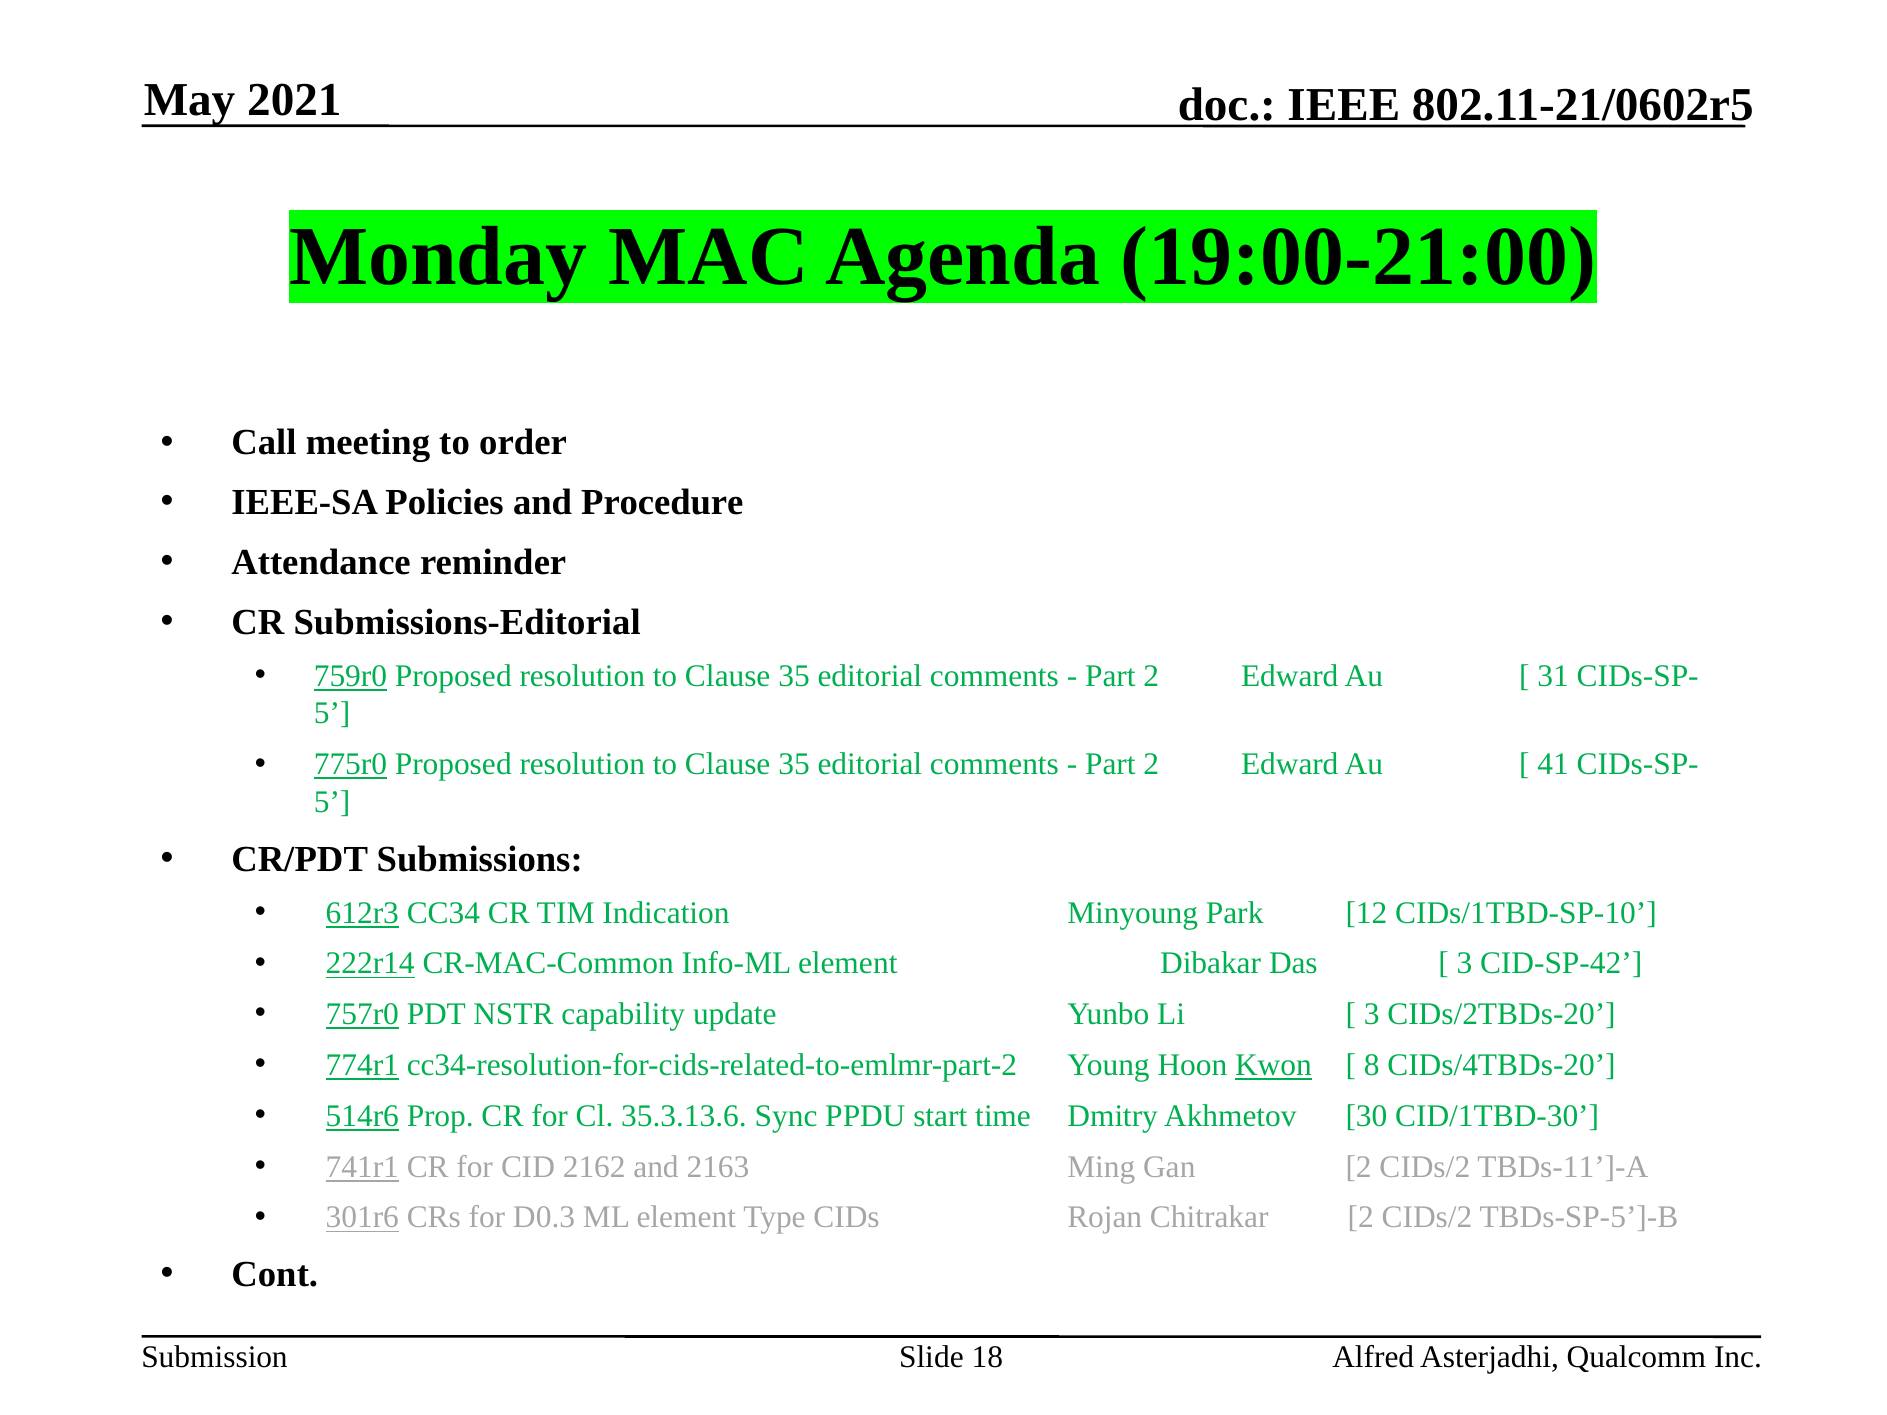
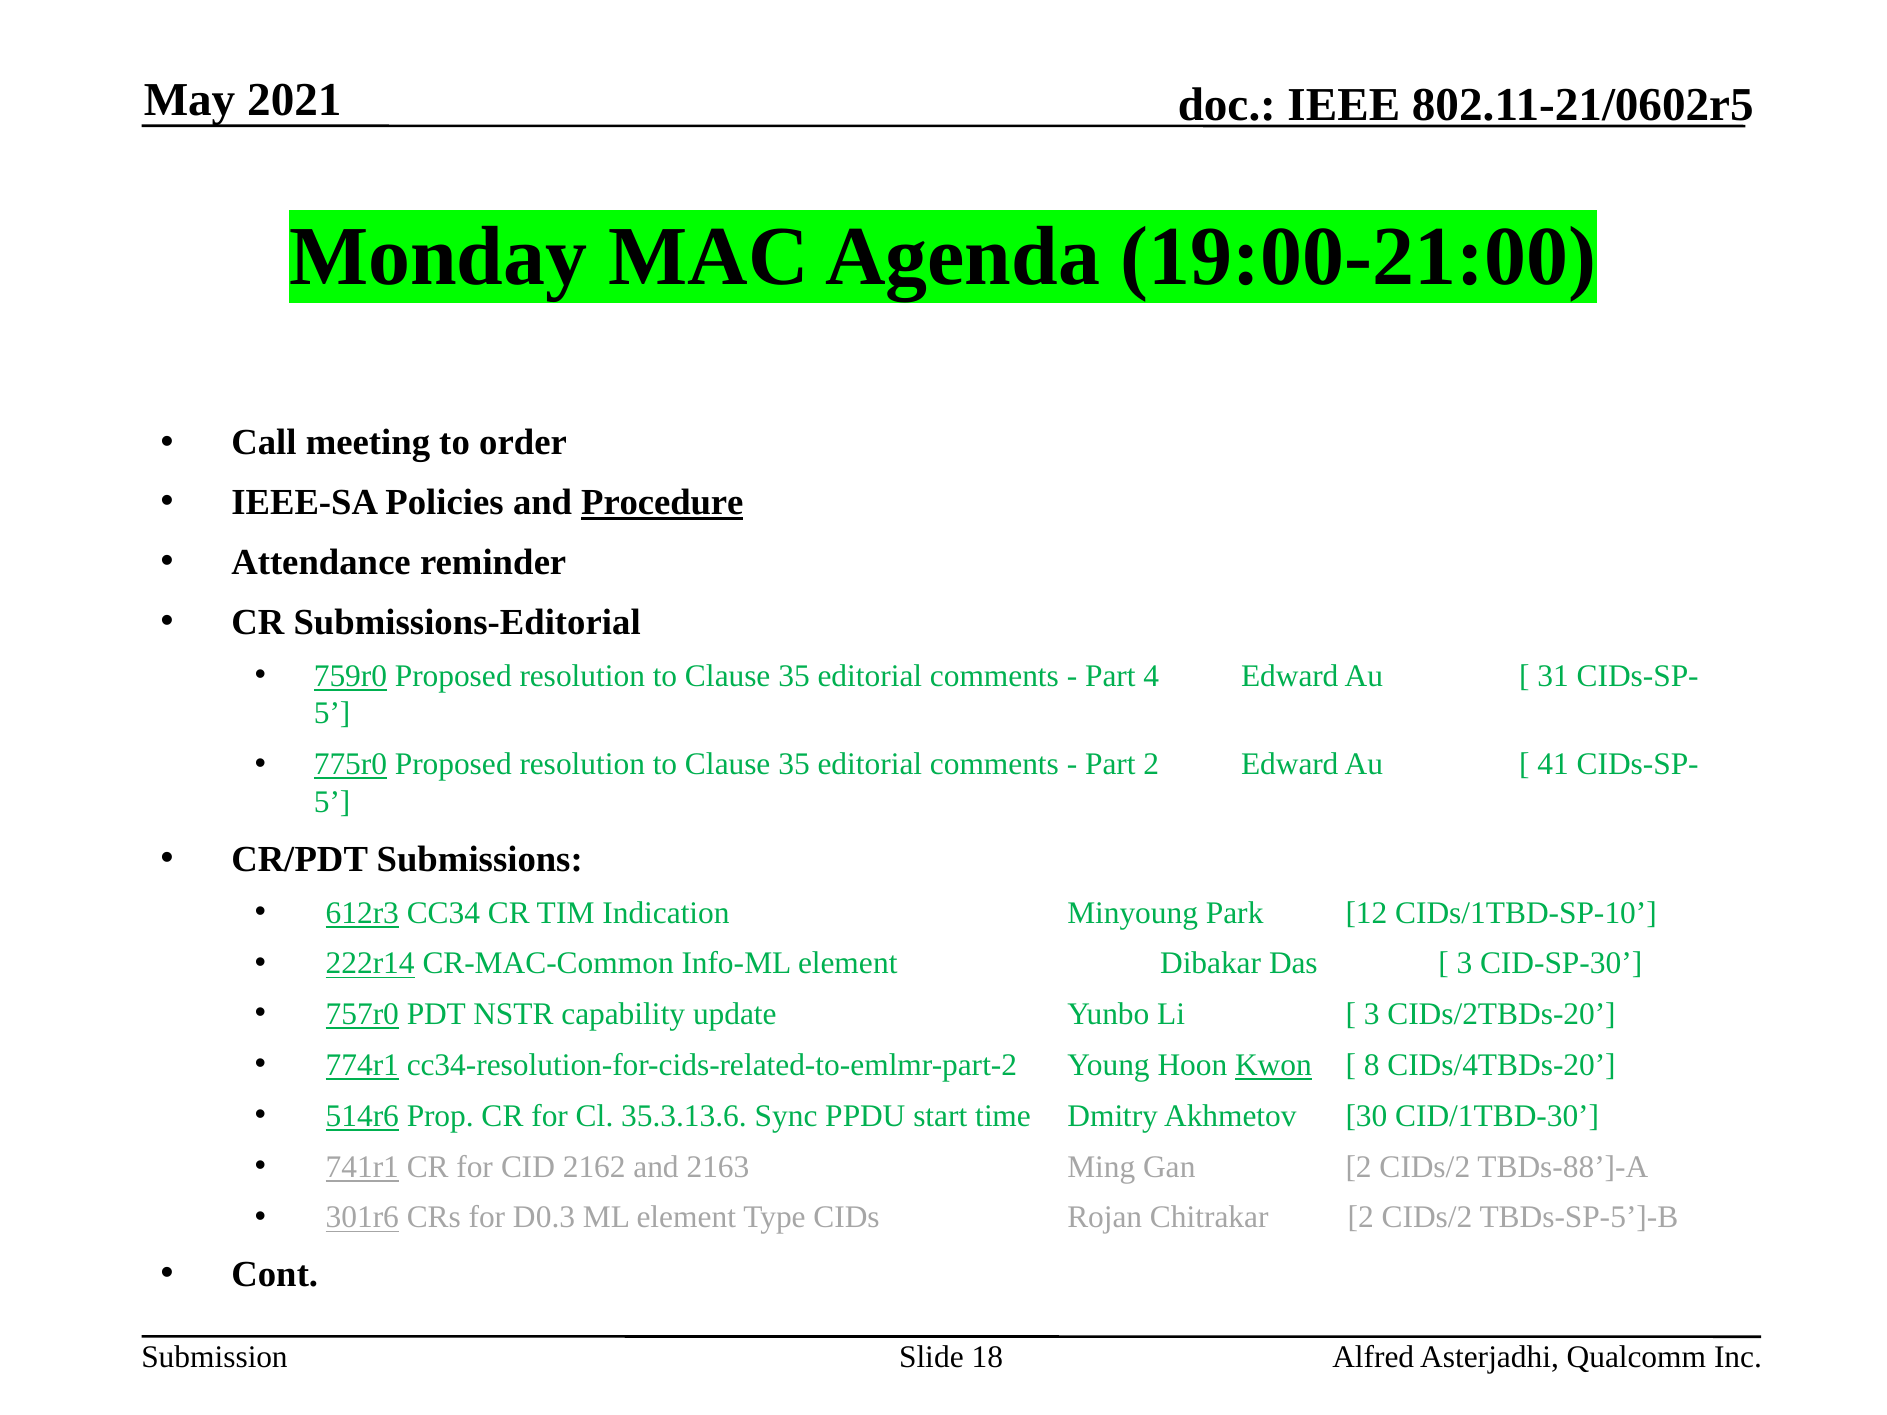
Procedure underline: none -> present (662, 503)
2: 2 -> 4 (1151, 676)
CID-SP-42: CID-SP-42 -> CID-SP-30 (1561, 964)
TBDs-11’]-A: TBDs-11’]-A -> TBDs-88’]-A (1563, 1167)
